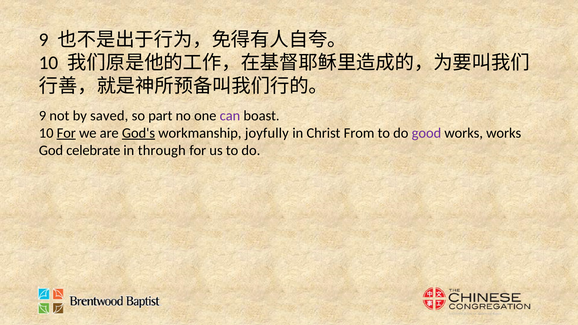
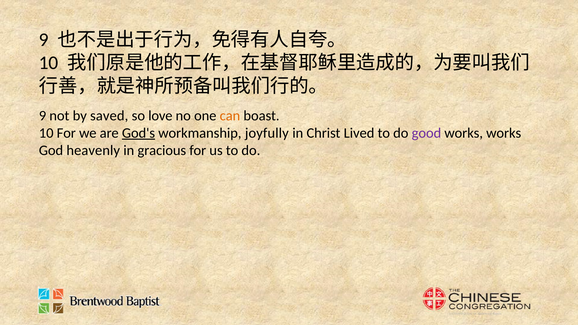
part: part -> love (160, 116)
can colour: purple -> orange (230, 116)
For underline: present -> none (66, 133)
From: From -> Lived (359, 133)
celebrate: celebrate -> heavenly (93, 150)
through: through -> gracious (162, 150)
